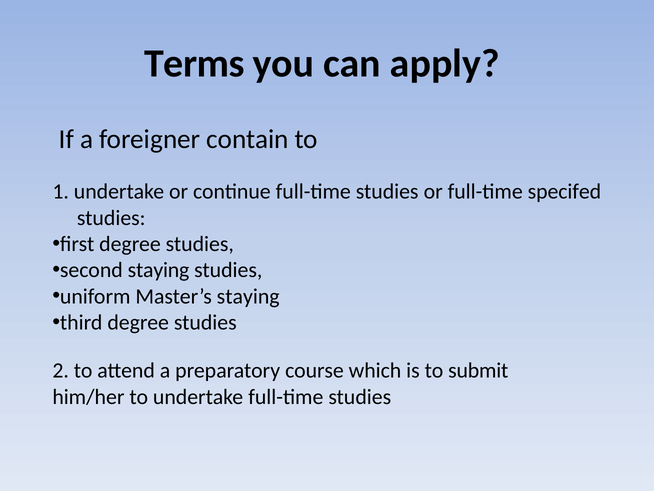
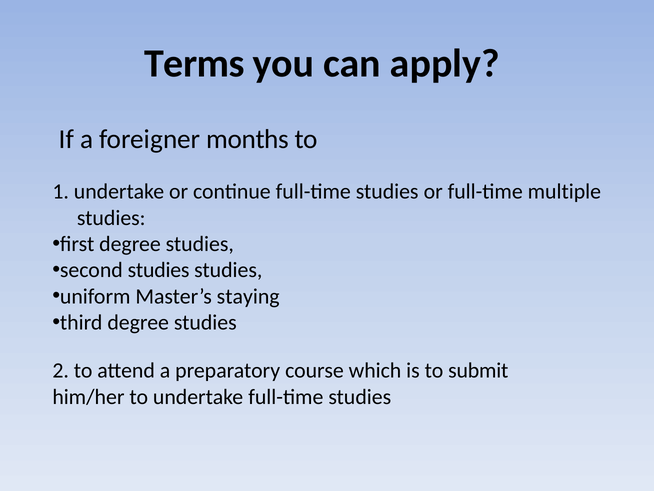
contain: contain -> months (248, 139)
specifed: specifed -> multiple (564, 192)
second staying: staying -> studies (159, 270)
